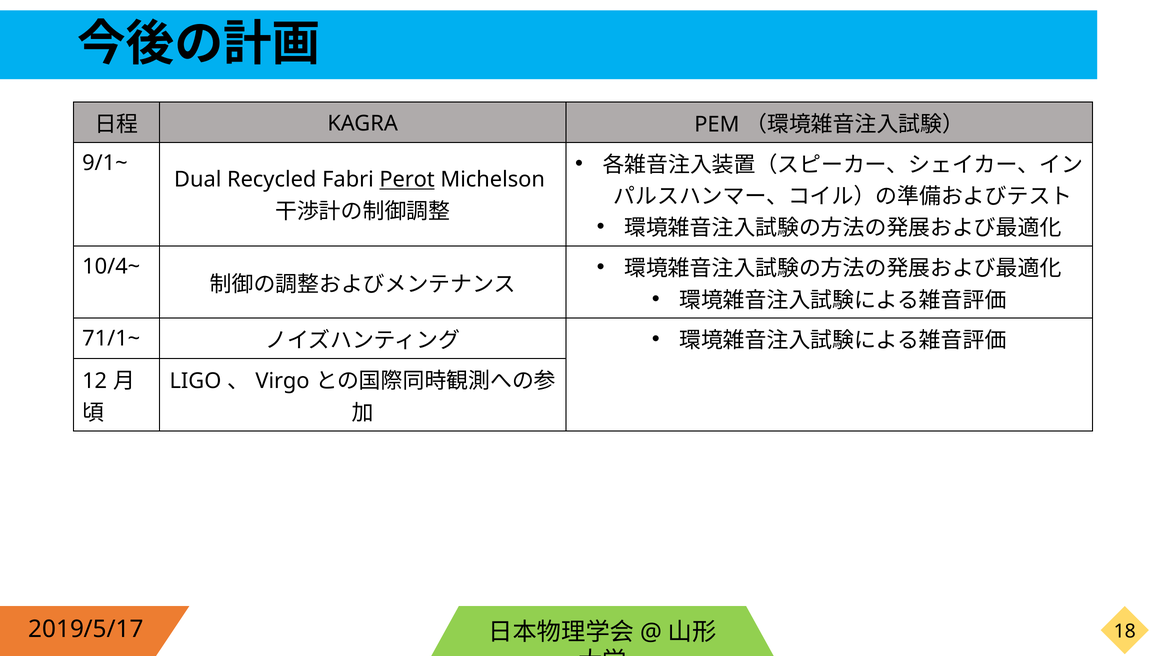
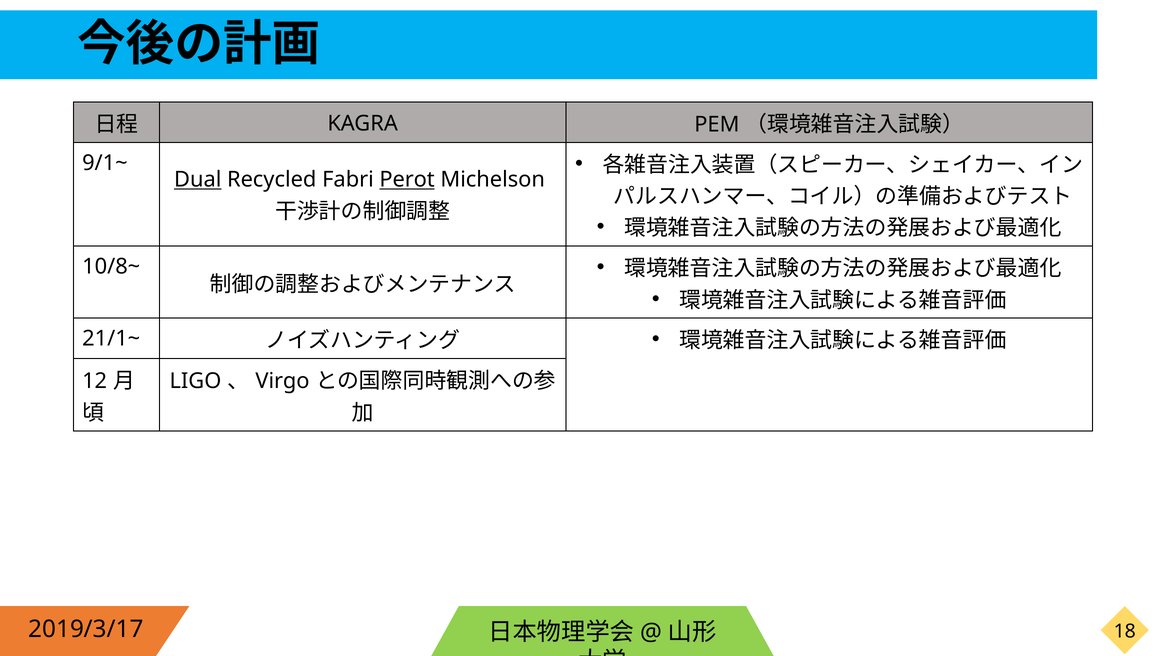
Dual underline: none -> present (198, 180)
10/4~: 10/4~ -> 10/8~ (111, 267)
71/1~: 71/1~ -> 21/1~ (111, 339)
2019/5/17: 2019/5/17 -> 2019/3/17 (86, 629)
